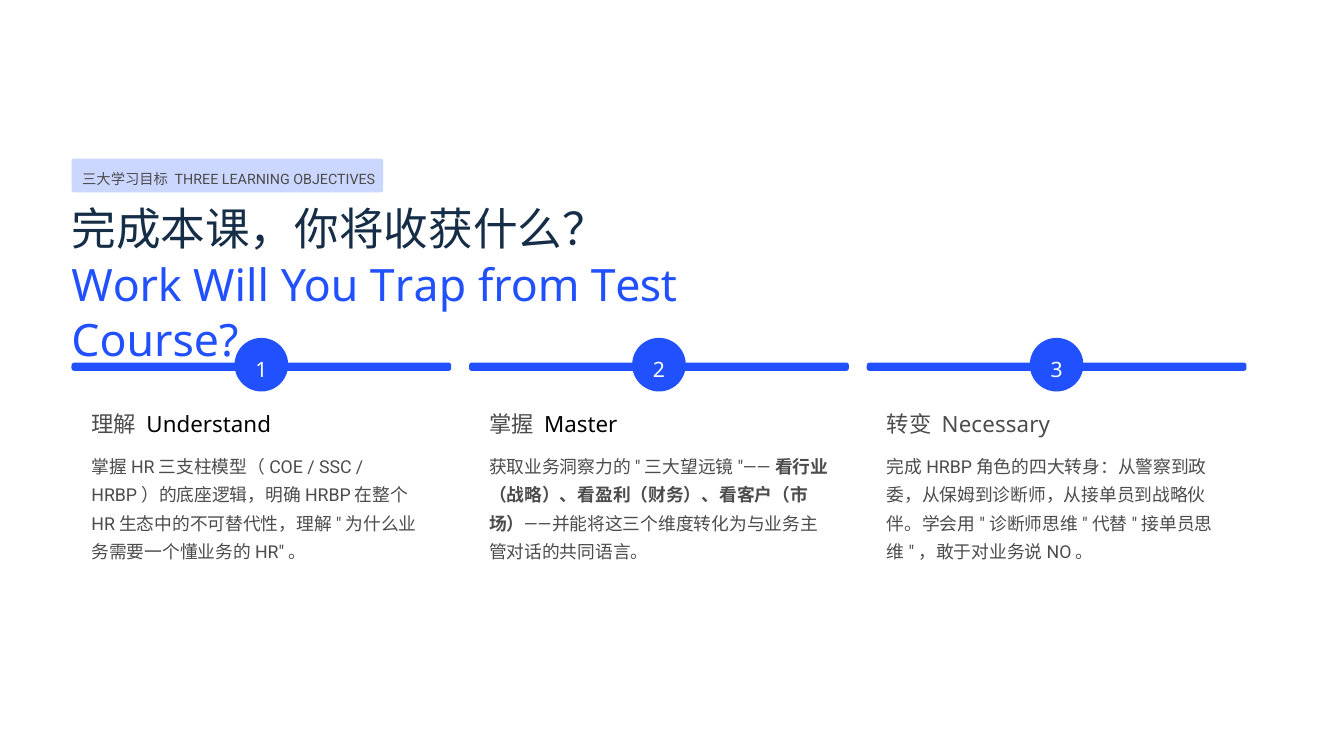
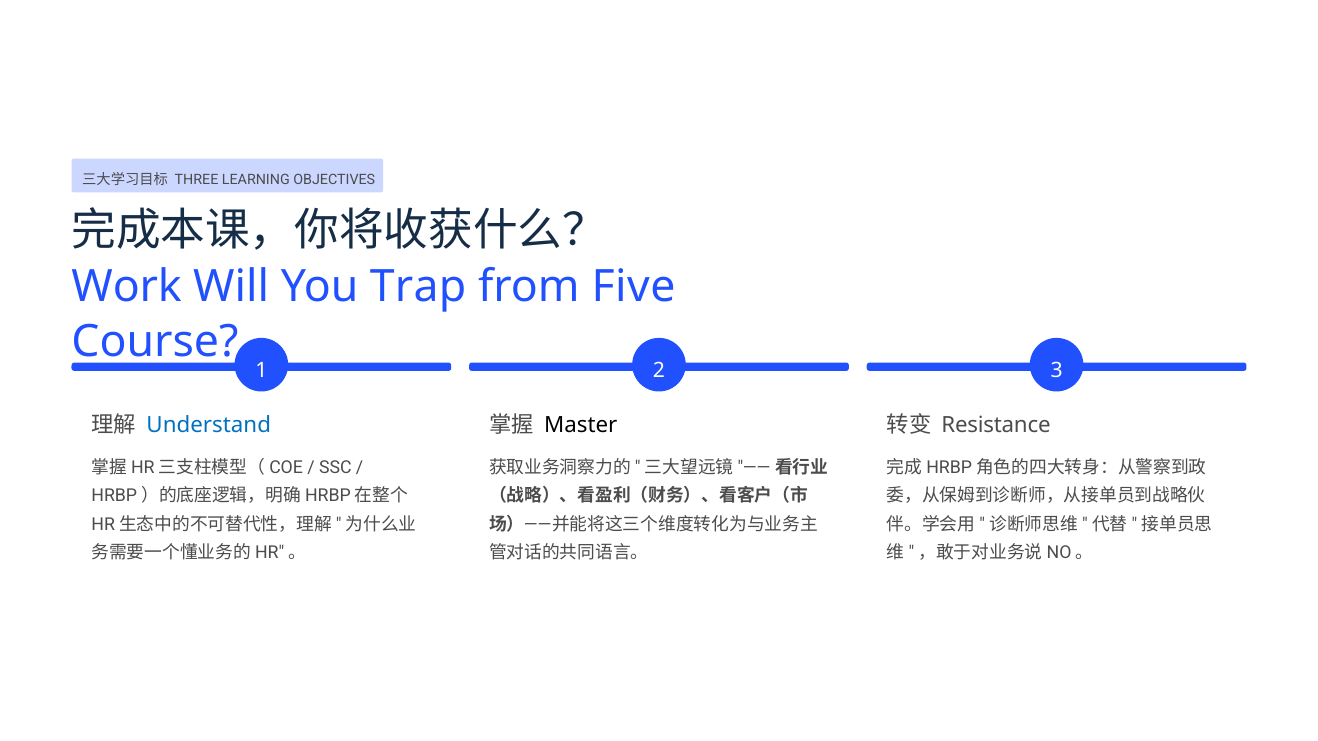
Test: Test -> Five (634, 287)
Understand colour: black -> blue (209, 425)
Necessary: Necessary -> Resistance (996, 425)
